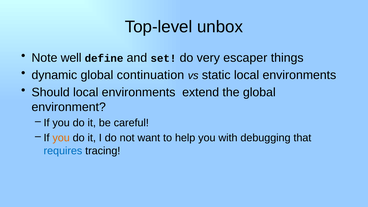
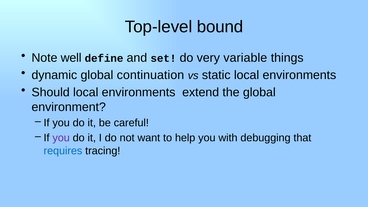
unbox: unbox -> bound (220, 27)
escaper: escaper -> variable (245, 58)
you colour: orange -> purple (61, 138)
